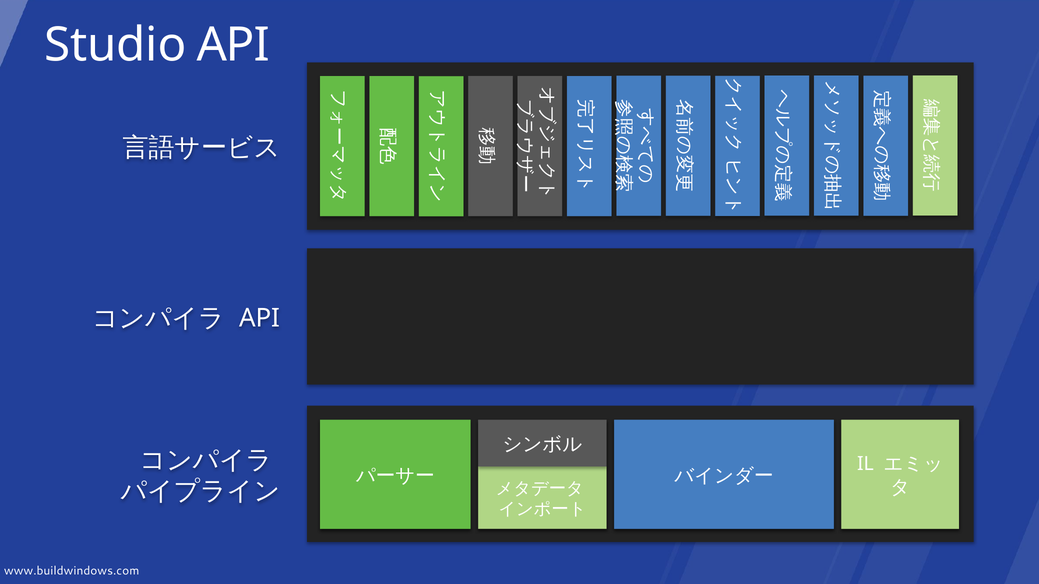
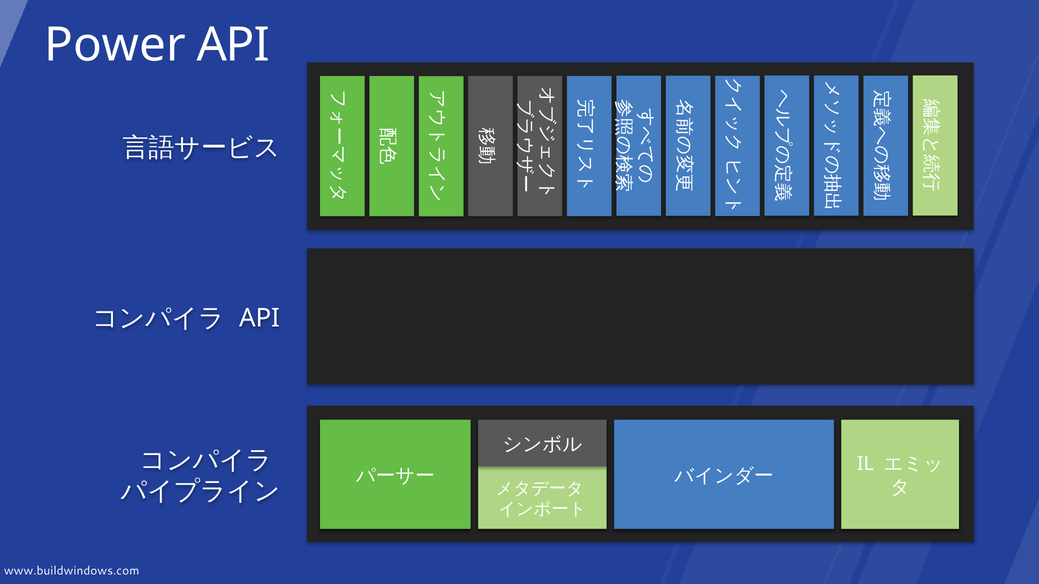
Studio: Studio -> Power (115, 45)
